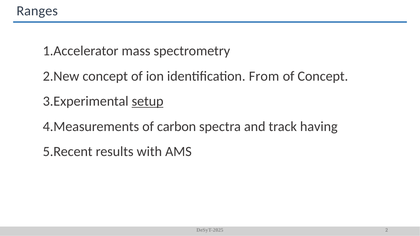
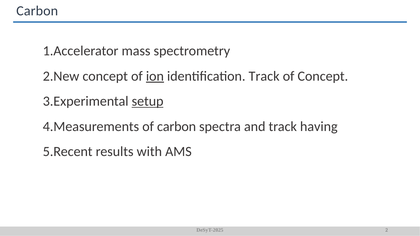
Ranges: Ranges -> Carbon (37, 11)
ion underline: none -> present (155, 76)
identification From: From -> Track (264, 76)
